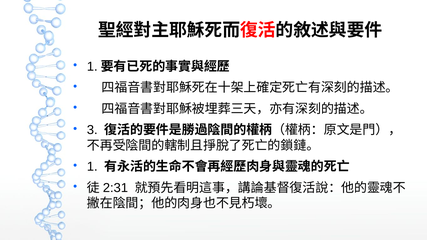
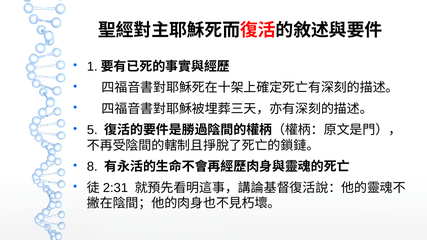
3: 3 -> 5 (92, 130)
1: 1 -> 8 (92, 167)
